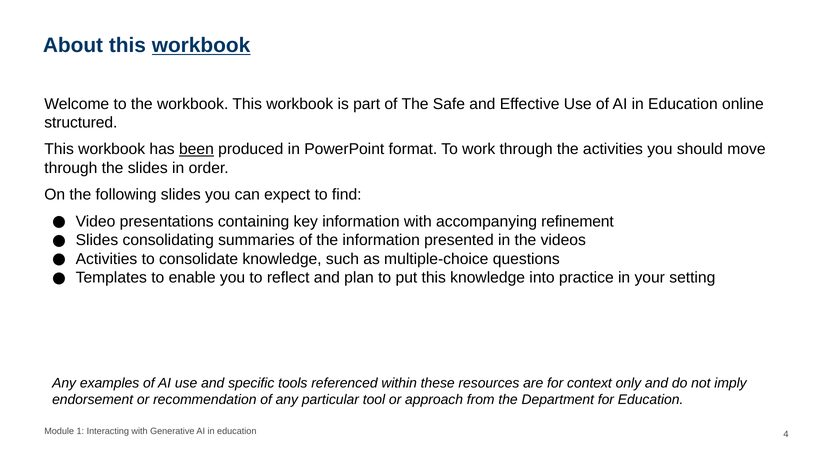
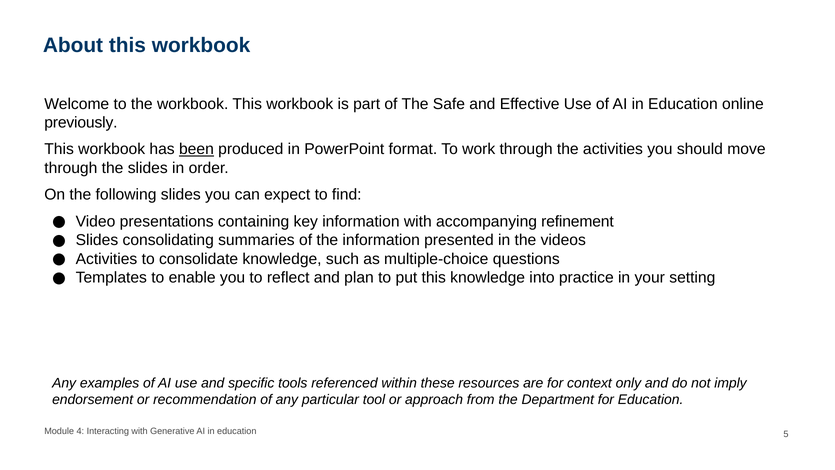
workbook underline: present -> none (201, 45)
structured: structured -> previously (81, 123)
1: 1 -> 4 (80, 431)
4: 4 -> 5 (786, 434)
